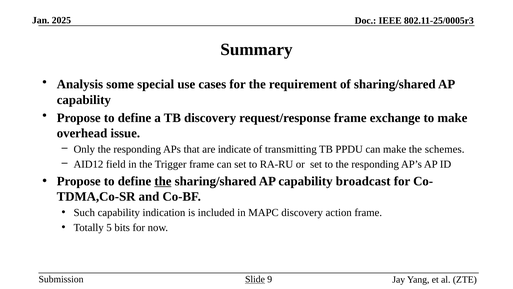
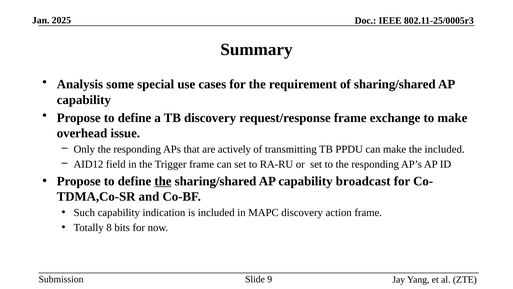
indicate: indicate -> actively (234, 149)
the schemes: schemes -> included (445, 149)
5: 5 -> 8 (109, 227)
Slide underline: present -> none (255, 279)
